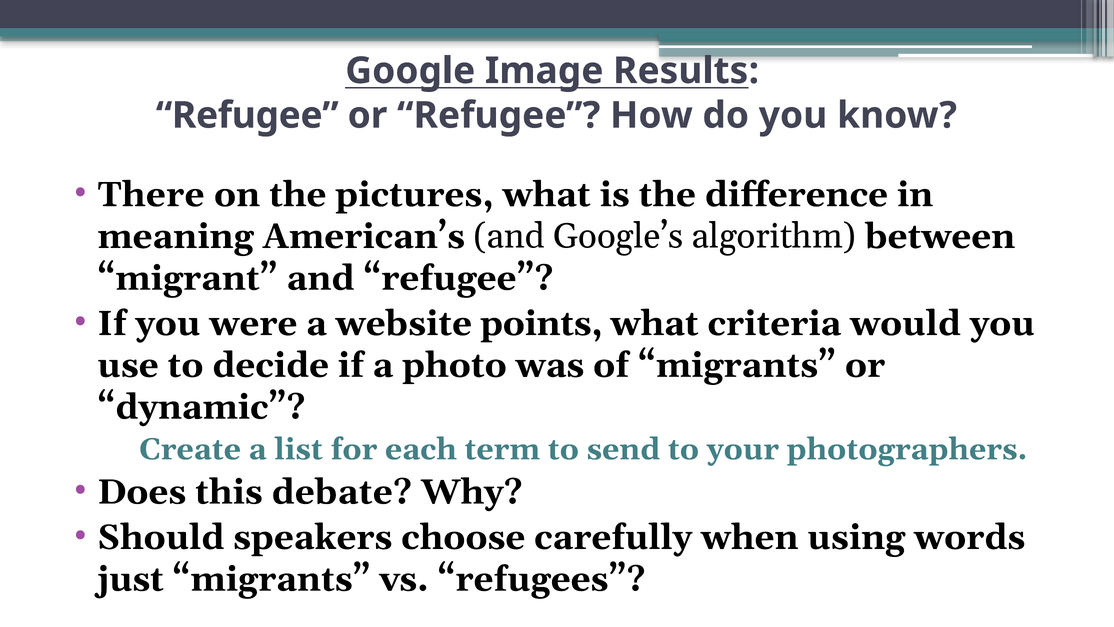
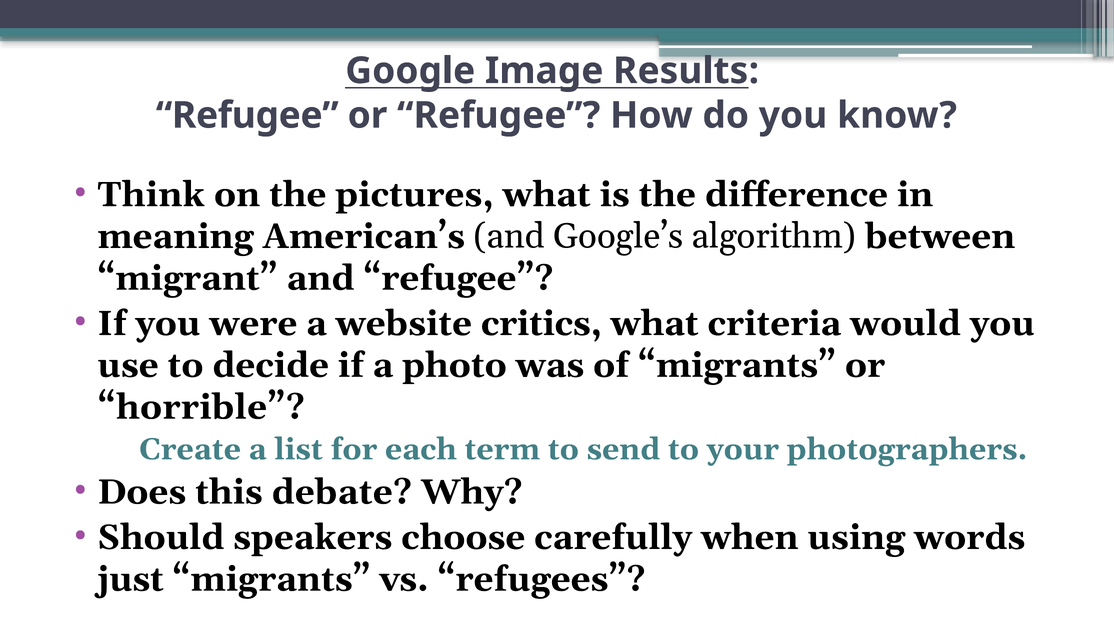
There: There -> Think (151, 195)
points: points -> critics (541, 323)
dynamic: dynamic -> horrible (201, 407)
